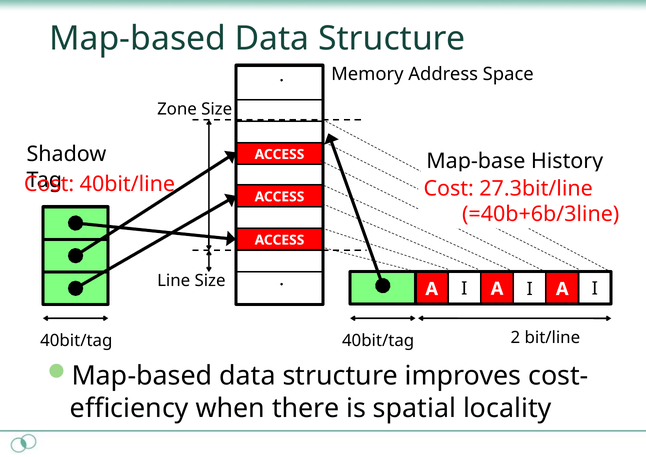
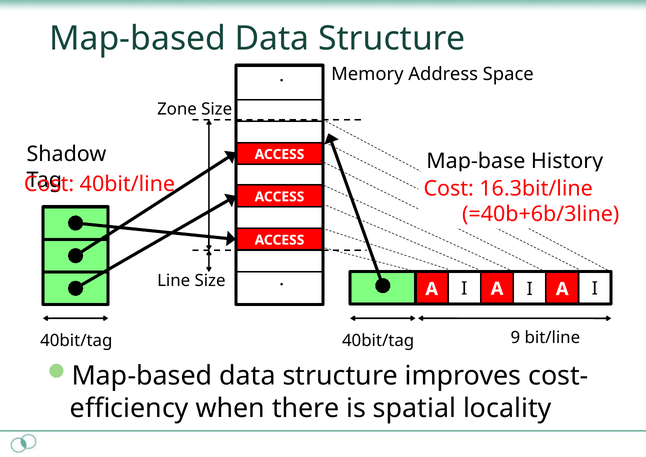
27.3bit/line: 27.3bit/line -> 16.3bit/line (536, 188)
2: 2 -> 9 (515, 338)
